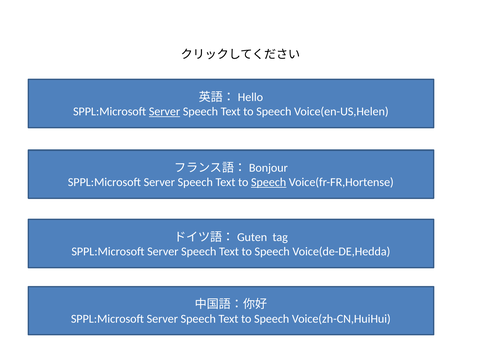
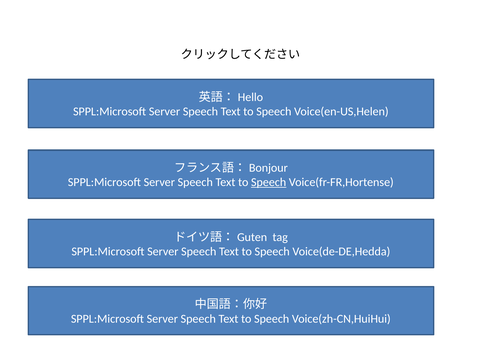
Server underline: present -> none (165, 112)
